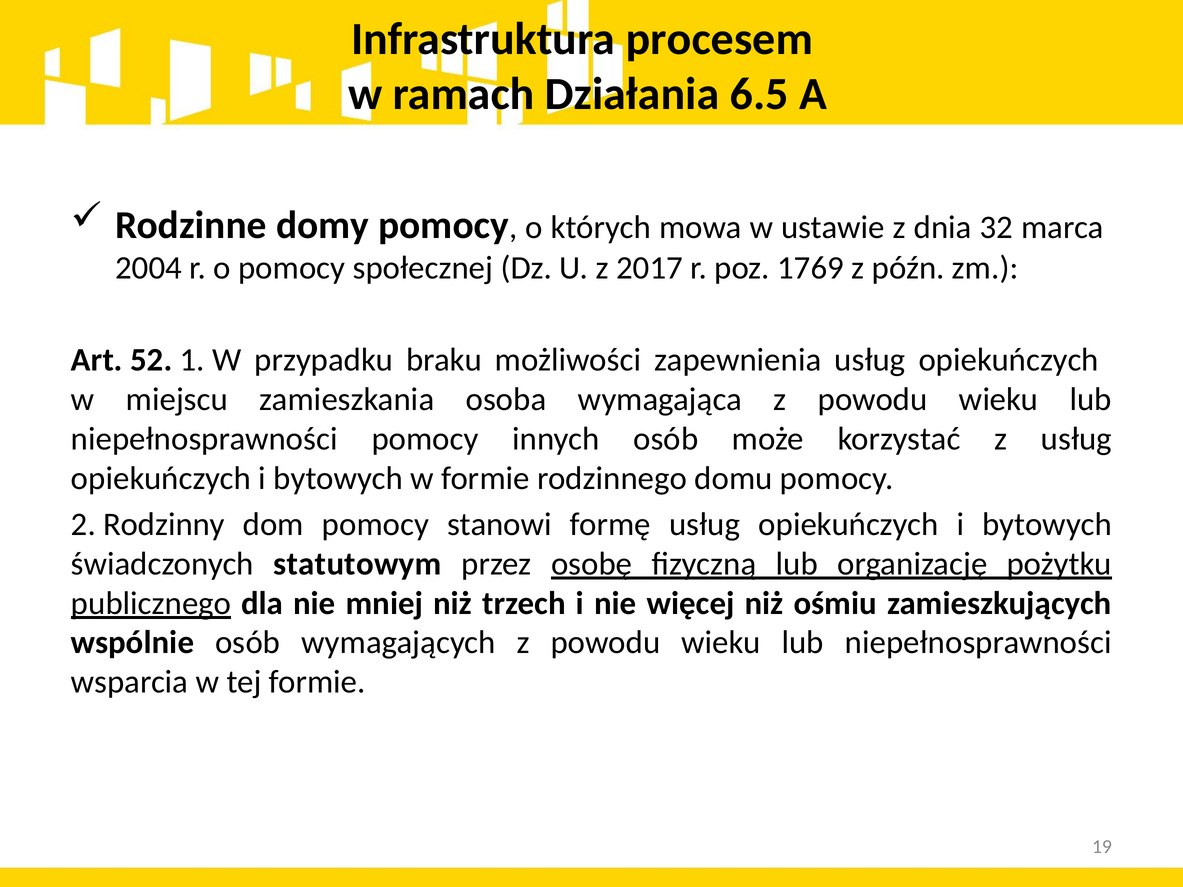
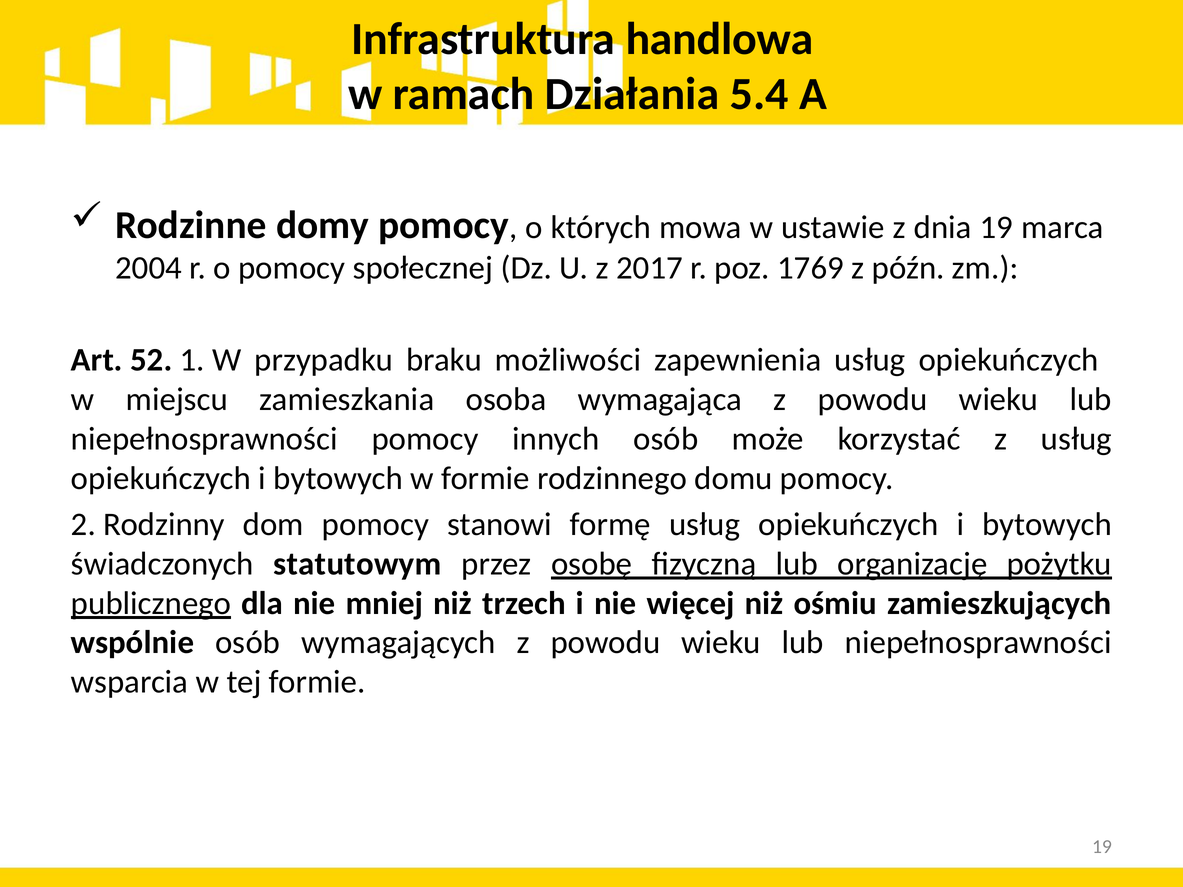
procesem: procesem -> handlowa (720, 39)
6.5: 6.5 -> 5.4 (759, 94)
dnia 32: 32 -> 19 (996, 227)
